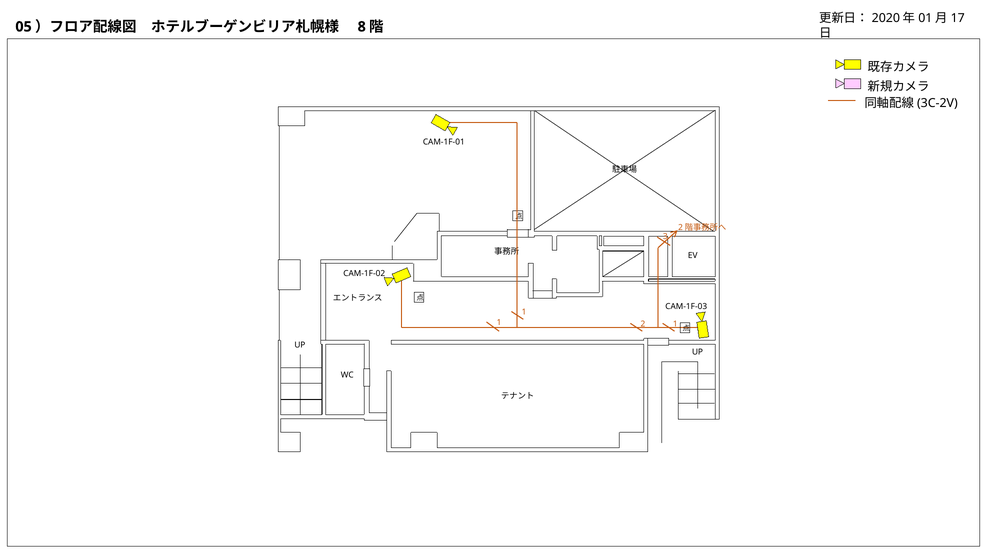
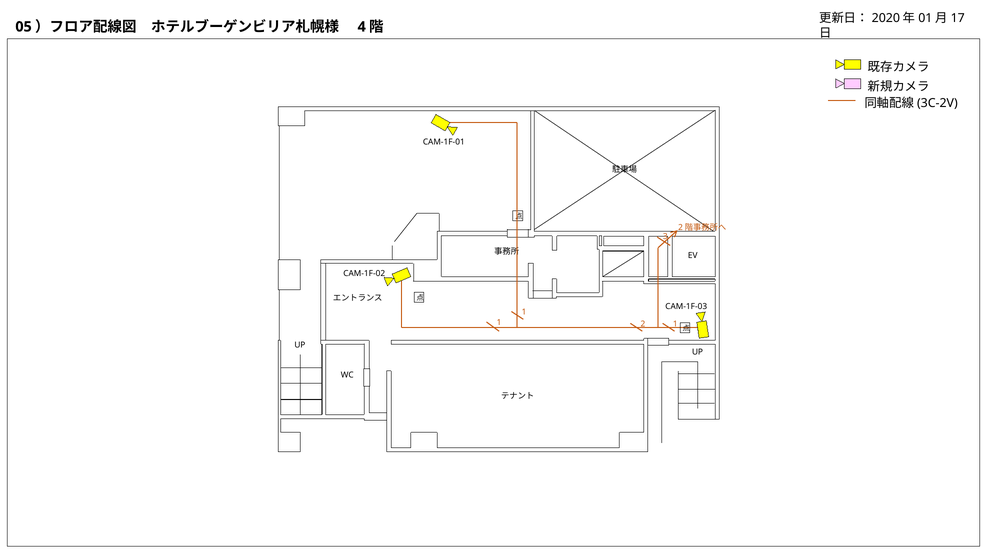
8: 8 -> 4 (362, 27)
